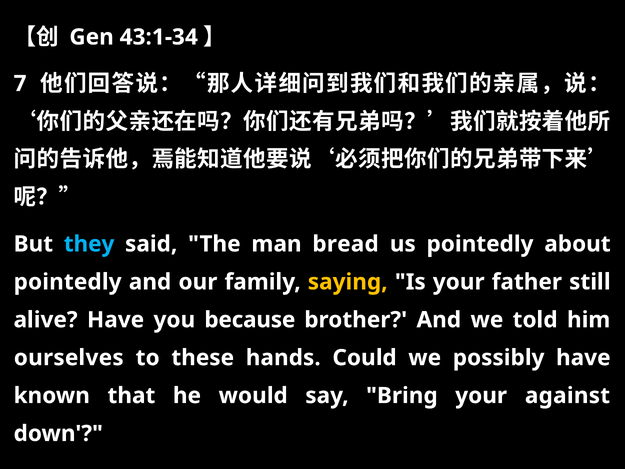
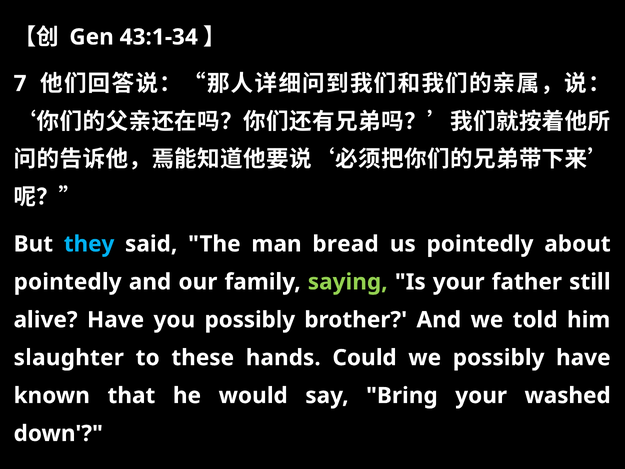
saying colour: yellow -> light green (348, 282)
you because: because -> possibly (250, 320)
ourselves: ourselves -> slaughter (69, 358)
against: against -> washed (568, 395)
